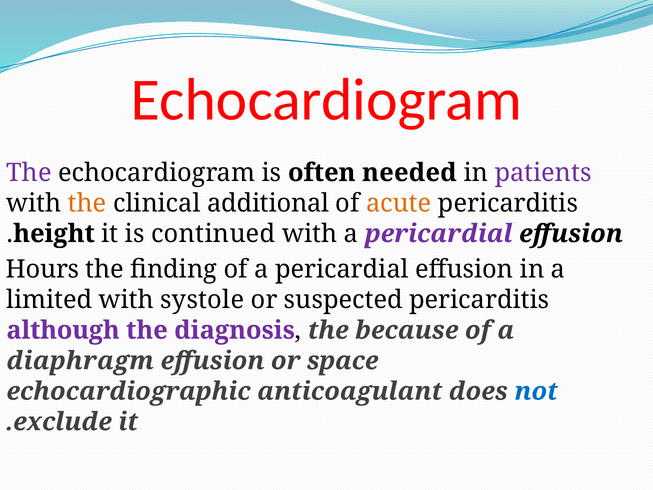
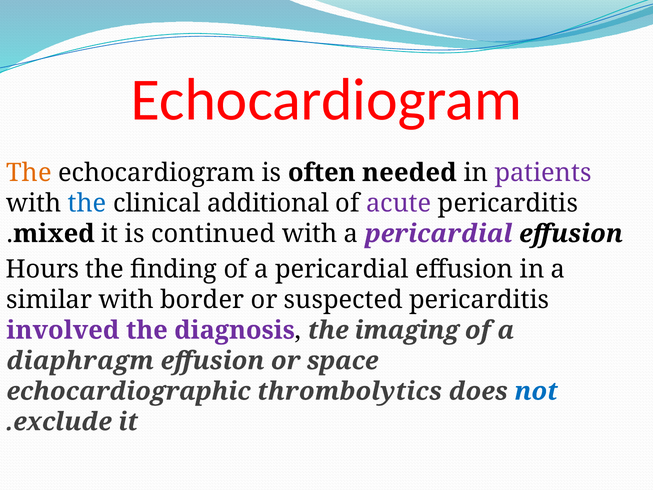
The colour: purple -> orange (29, 173)
the colour: orange -> blue (87, 203)
acute colour: orange -> purple (399, 203)
height: height -> mixed (54, 234)
limited: limited -> similar (49, 300)
systole: systole -> border (202, 300)
although: although -> involved (63, 330)
because: because -> imaging (407, 330)
anticoagulant: anticoagulant -> thrombolytics (350, 391)
